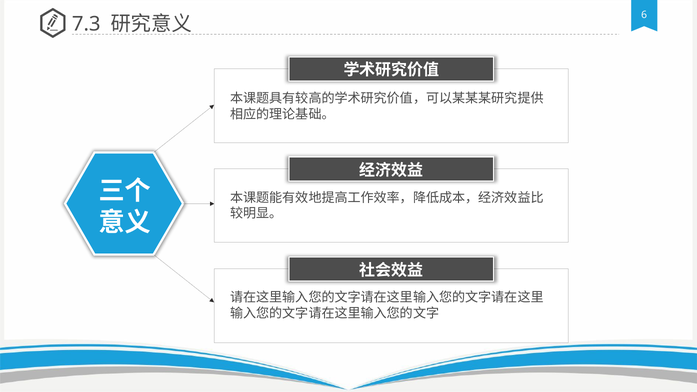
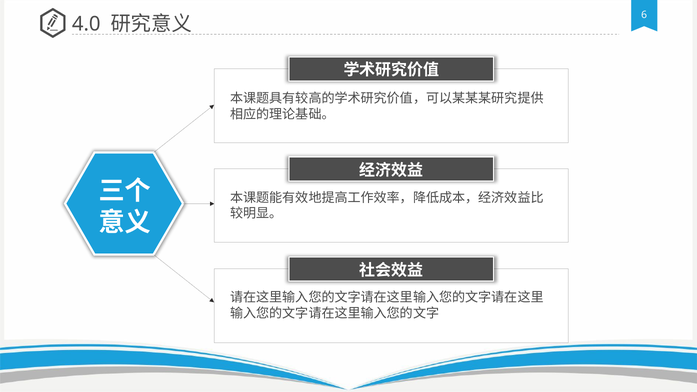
7.3: 7.3 -> 4.0 (86, 24)
